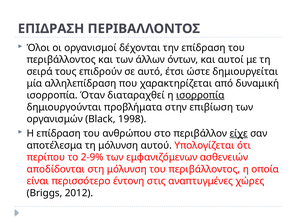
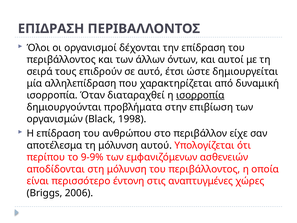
είχε underline: present -> none (239, 133)
2-9%: 2-9% -> 9-9% (92, 157)
2012: 2012 -> 2006 (79, 193)
